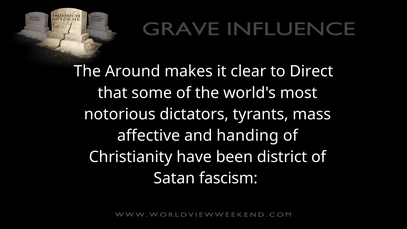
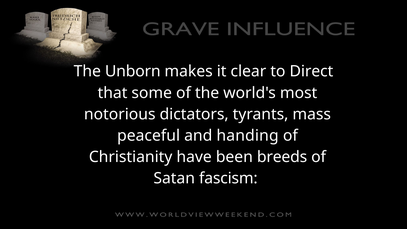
Around: Around -> Unborn (133, 71)
affective: affective -> peaceful (149, 136)
district: district -> breeds (282, 157)
